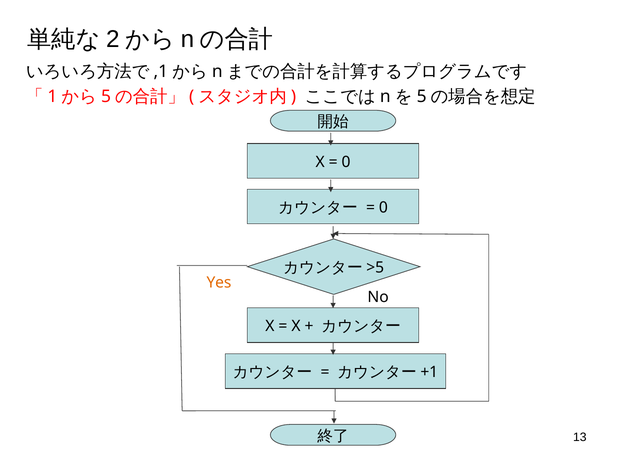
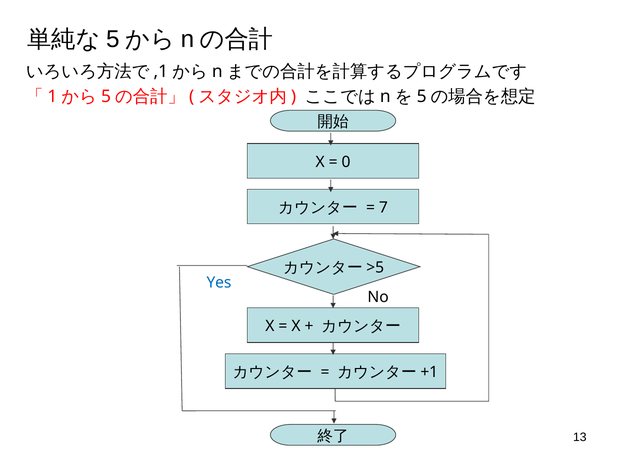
2: 2 -> 5 (113, 39)
0: 0 -> 7 (383, 208)
Yes colour: orange -> blue (219, 283)
